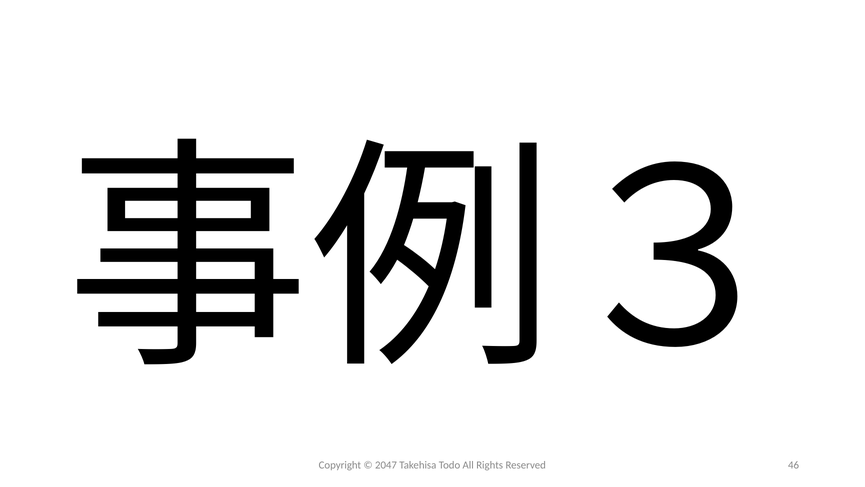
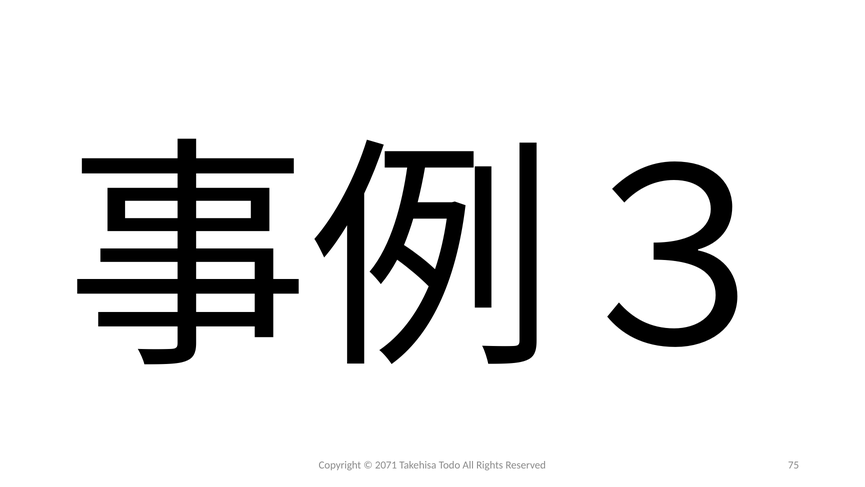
2047: 2047 -> 2071 (386, 465)
46: 46 -> 75 (794, 465)
